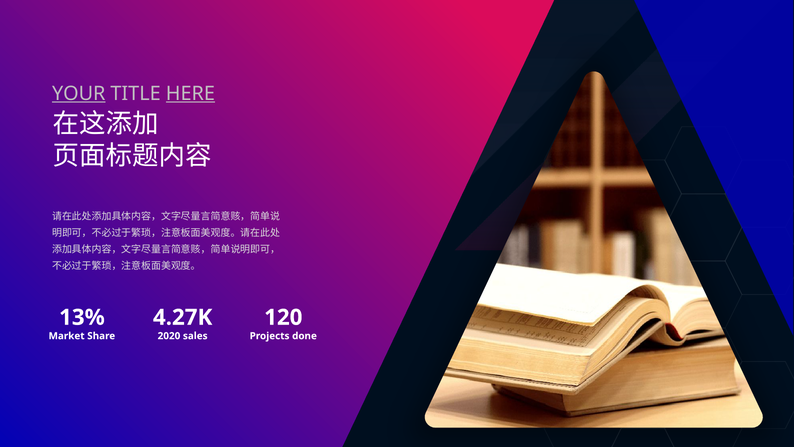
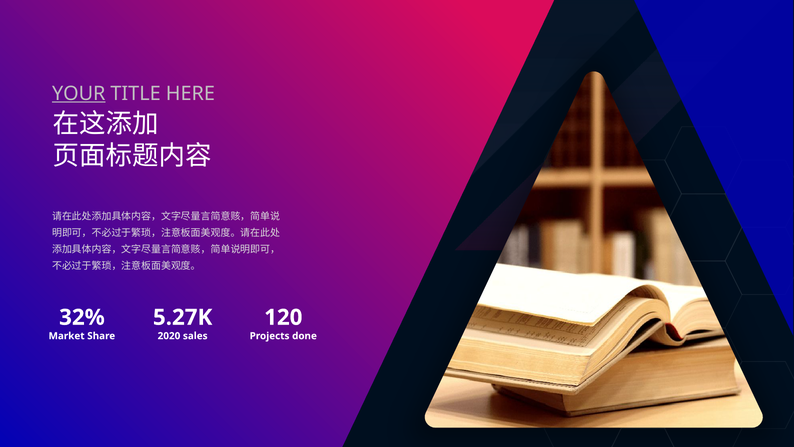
HERE underline: present -> none (190, 93)
13%: 13% -> 32% (82, 317)
4.27K: 4.27K -> 5.27K (183, 317)
